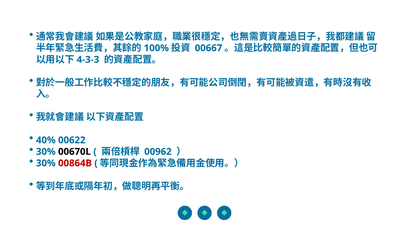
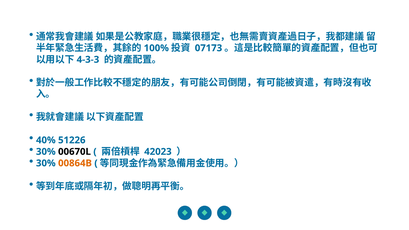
00667: 00667 -> 07173 (208, 48)
00622: 00622 -> 51226 (72, 140)
00962: 00962 -> 42023 (158, 152)
00864B colour: red -> orange (75, 163)
